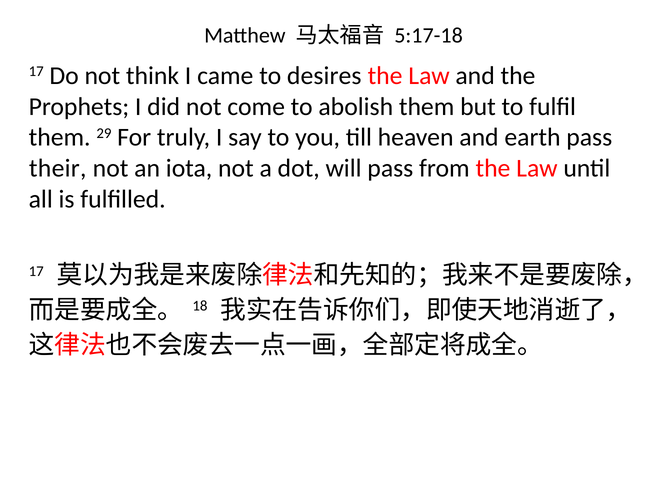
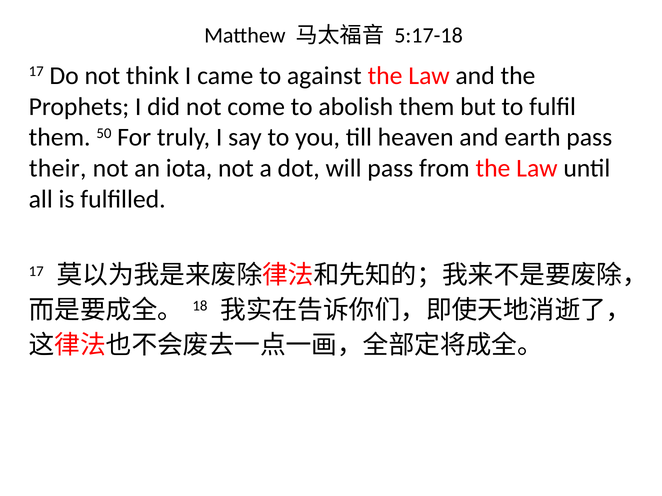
desires: desires -> against (324, 76)
29: 29 -> 50 (104, 133)
